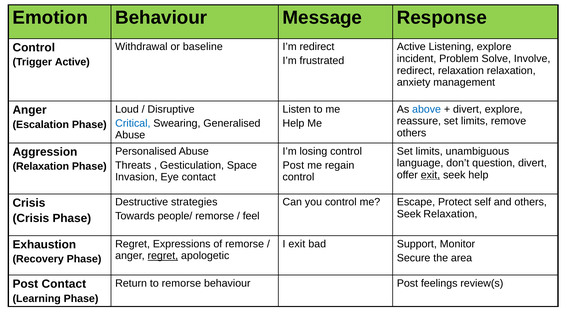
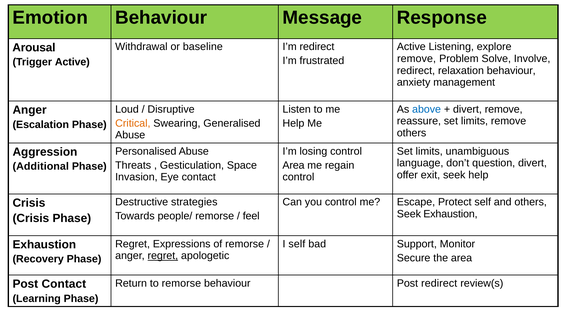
Control: Control -> Arousal (34, 47)
incident: incident -> remove (417, 59)
relaxation relaxation: relaxation -> behaviour (511, 71)
divert explore: explore -> remove (504, 109)
Critical colour: blue -> orange (133, 123)
Post: Post -> Area (294, 165)
Relaxation: Relaxation -> Additional (41, 166)
exit underline: present -> none (430, 175)
Seek Relaxation: Relaxation -> Exhaustion (450, 214)
I exit: exit -> self (297, 244)
Post feelings: feelings -> redirect (439, 283)
